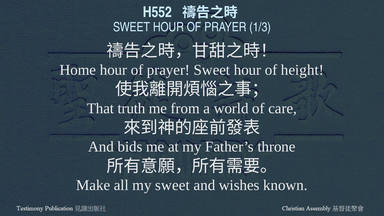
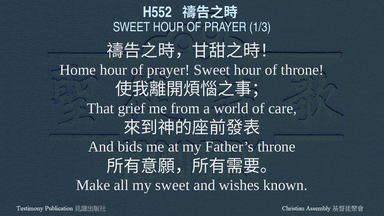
of height: height -> throne (302, 70)
truth: truth -> grief (132, 108)
